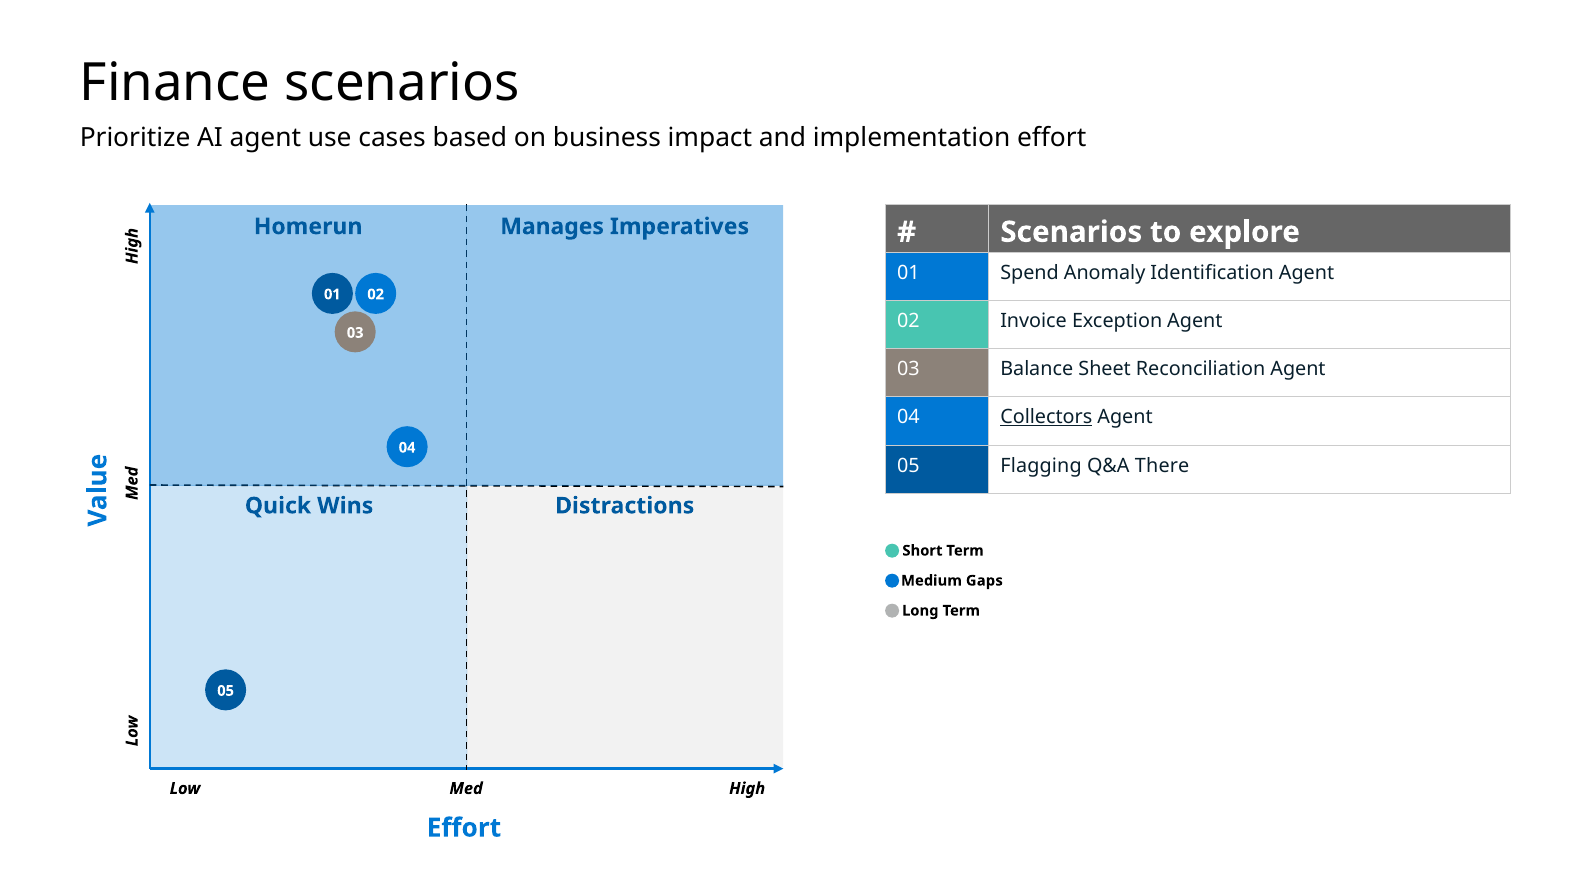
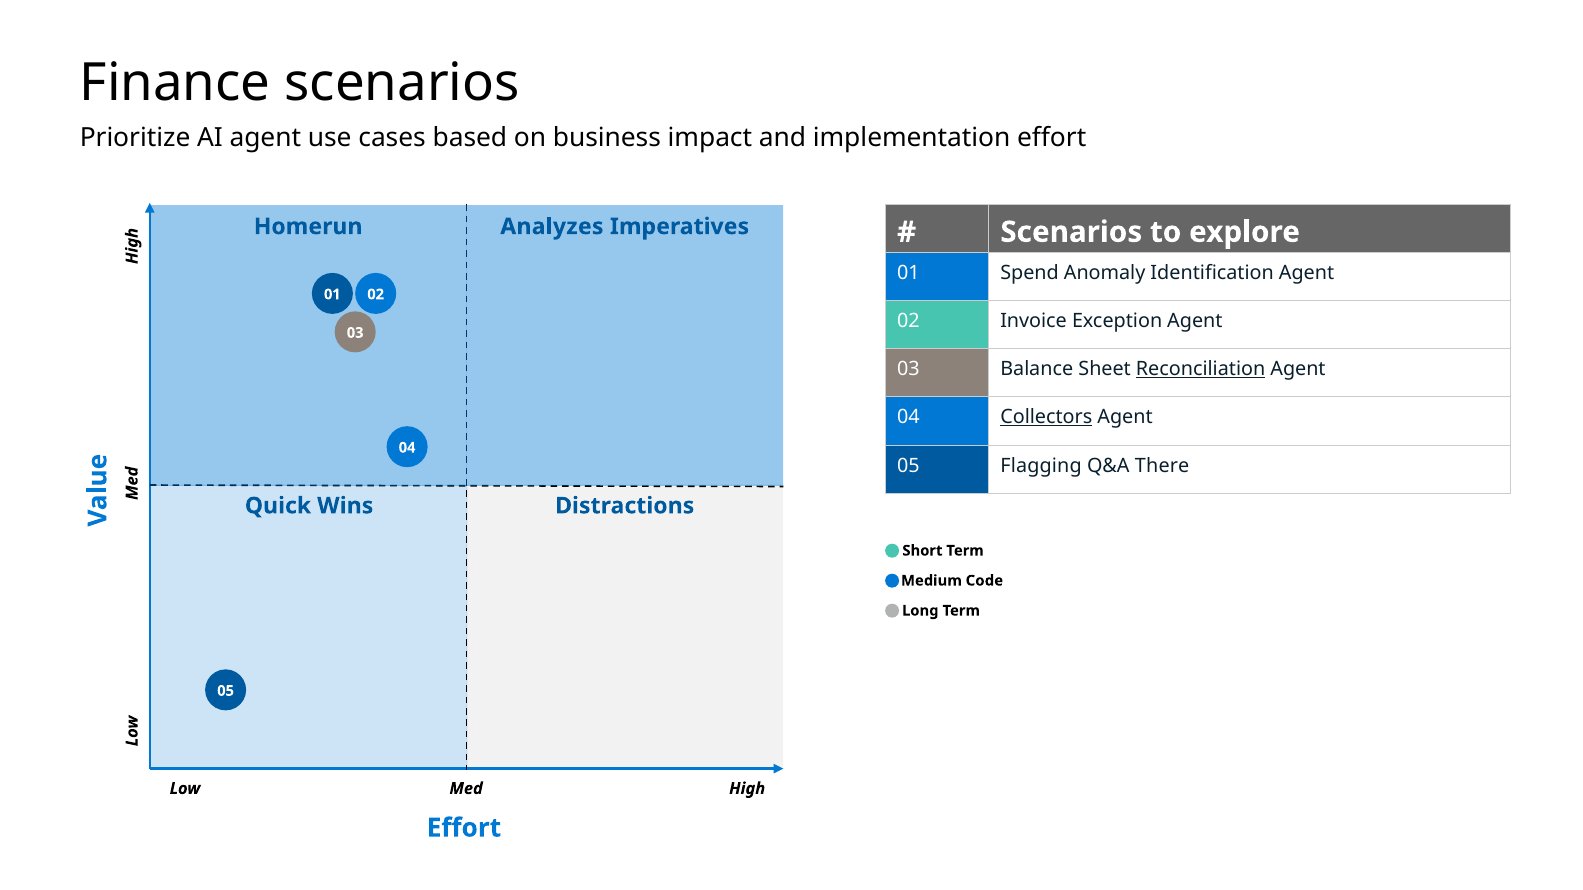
Manages: Manages -> Analyzes (552, 227)
Reconciliation underline: none -> present (1201, 369)
Gaps: Gaps -> Code (984, 581)
